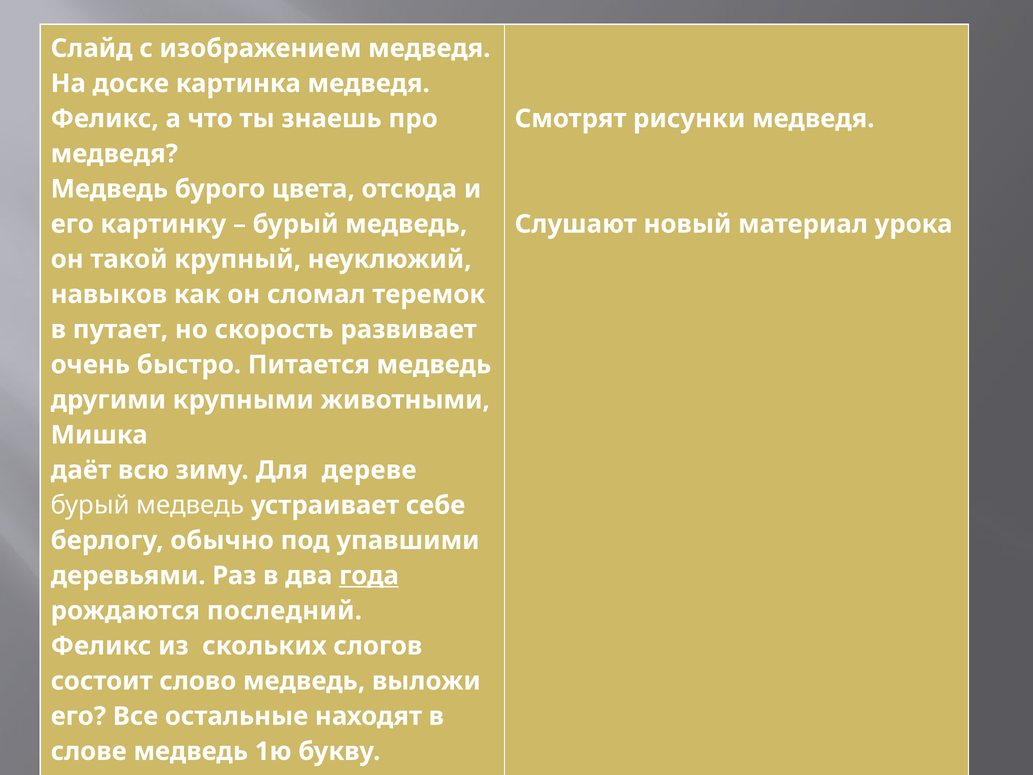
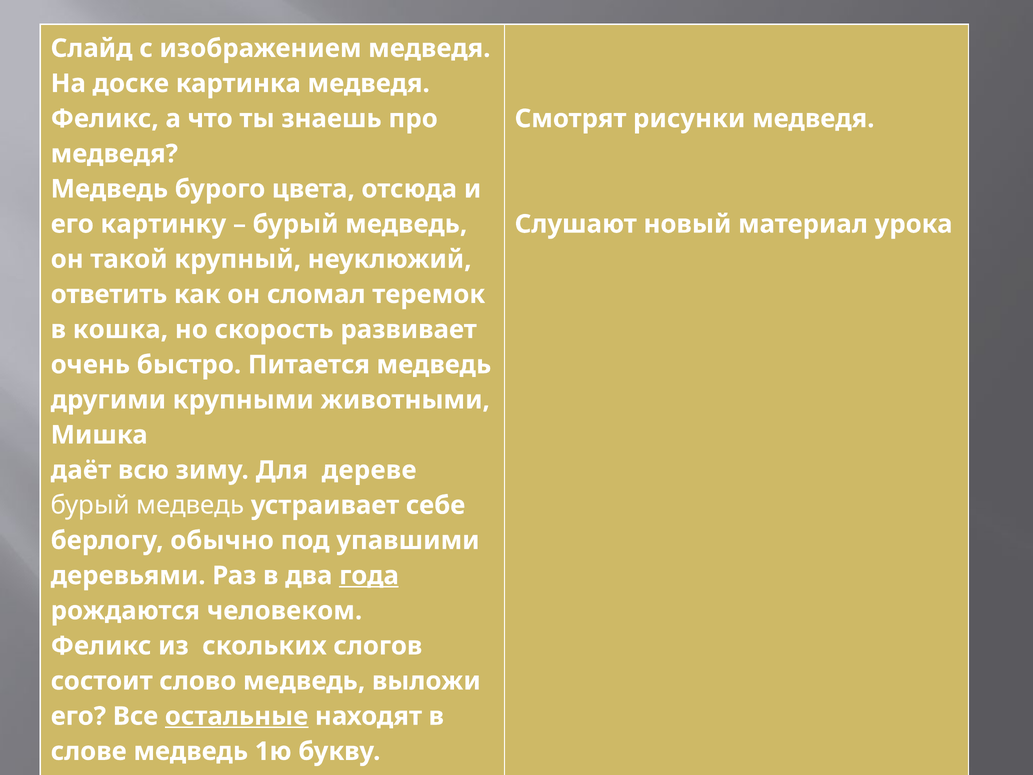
навыков: навыков -> ответить (109, 294)
путает: путает -> кошка (120, 329)
последний: последний -> человеком (284, 611)
остальные underline: none -> present (237, 716)
